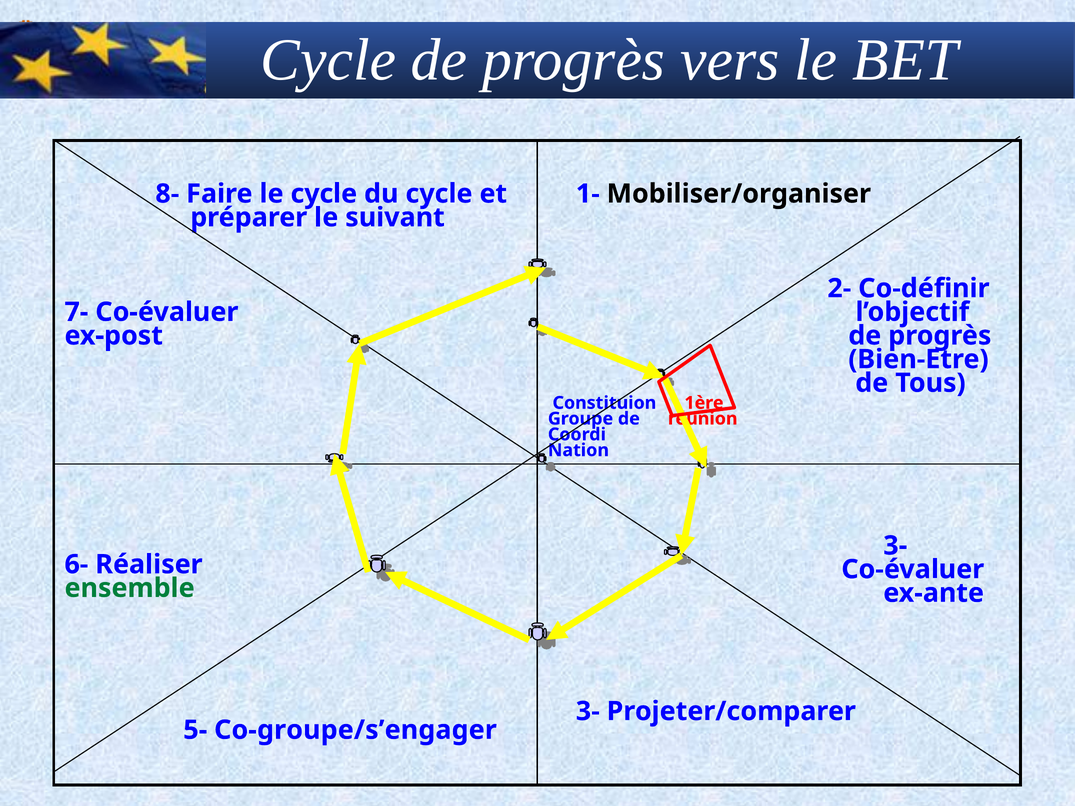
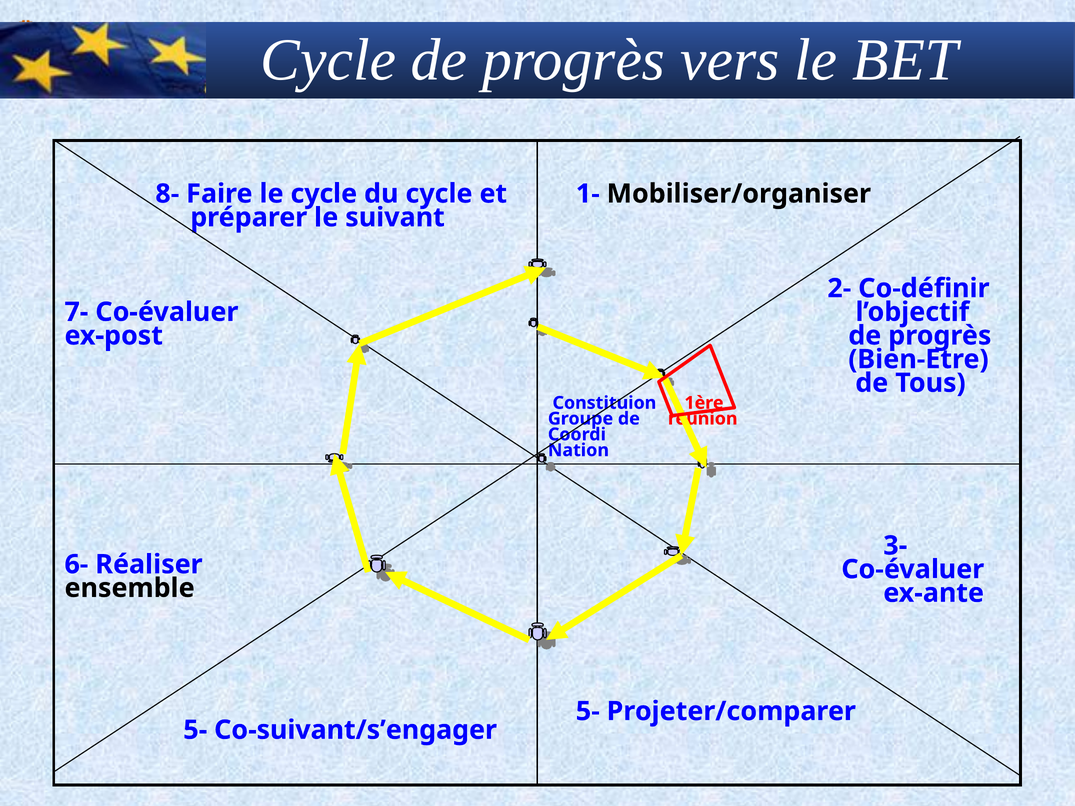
ensemble colour: green -> black (130, 588)
3-: 3- -> 5- (588, 711)
Co-groupe/s’engager: Co-groupe/s’engager -> Co-suivant/s’engager (356, 730)
